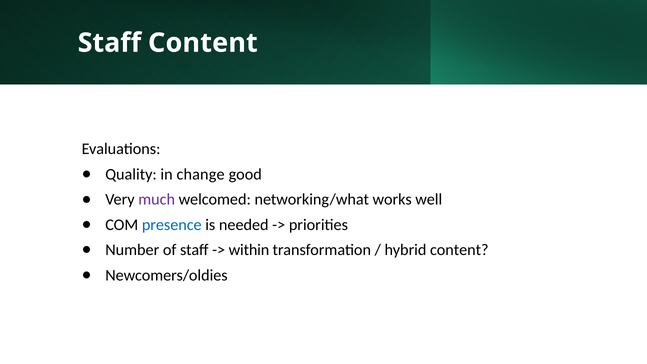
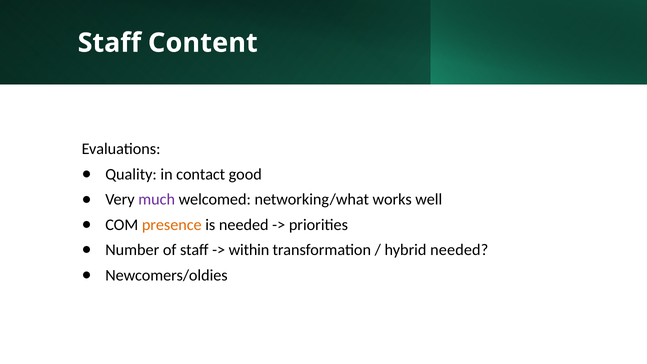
change: change -> contact (201, 174)
presence colour: blue -> orange (172, 225)
hybrid content: content -> needed (459, 250)
